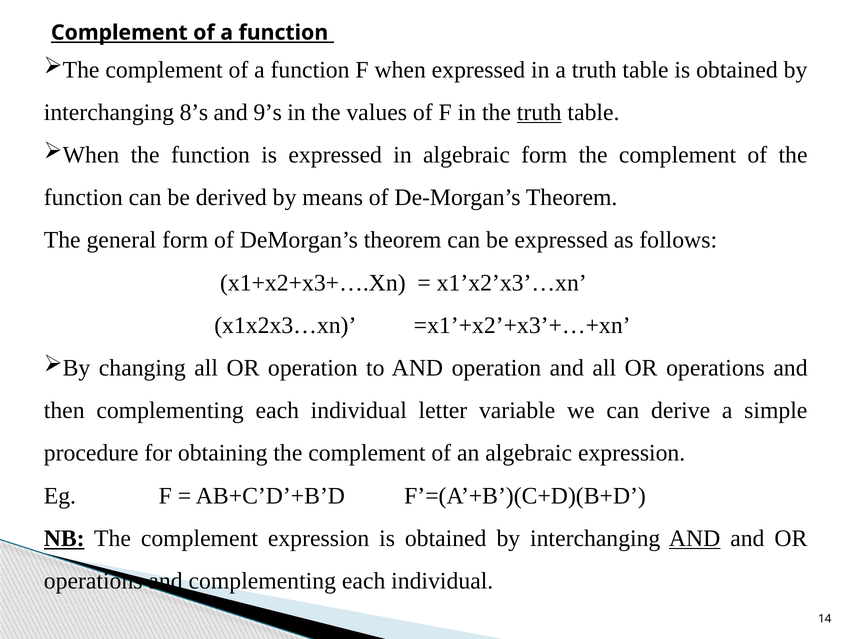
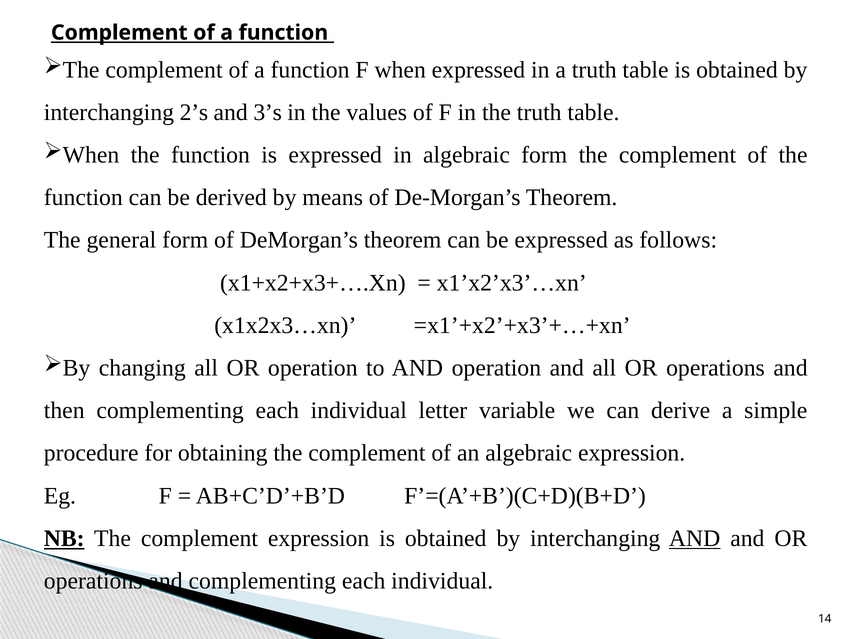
8’s: 8’s -> 2’s (194, 112)
9’s: 9’s -> 3’s (268, 112)
truth underline: present -> none (539, 112)
